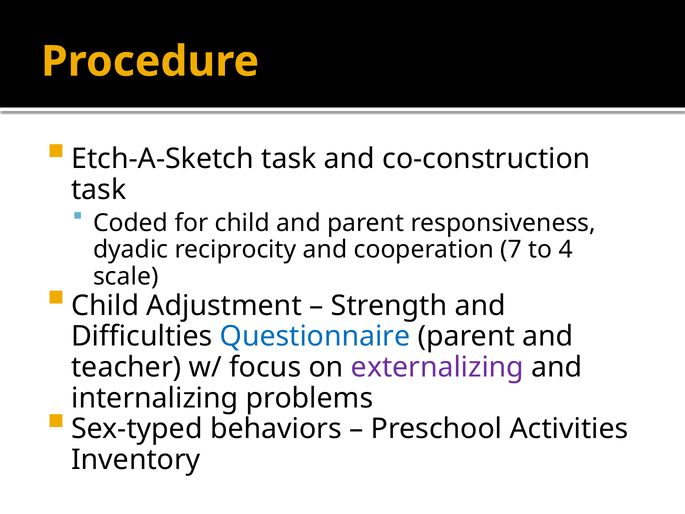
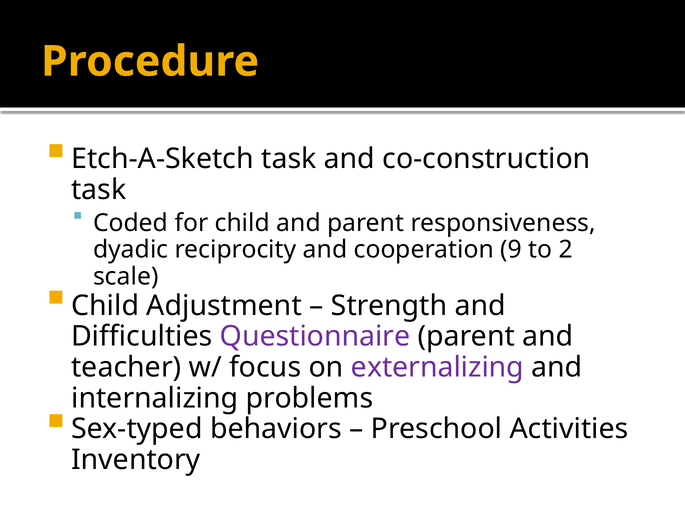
7: 7 -> 9 (511, 250)
4: 4 -> 2 (566, 250)
Questionnaire colour: blue -> purple (315, 336)
